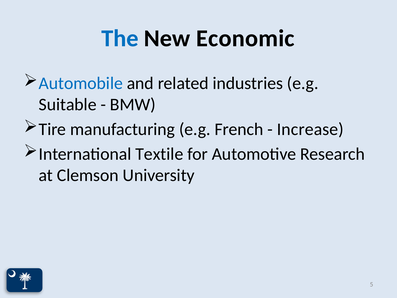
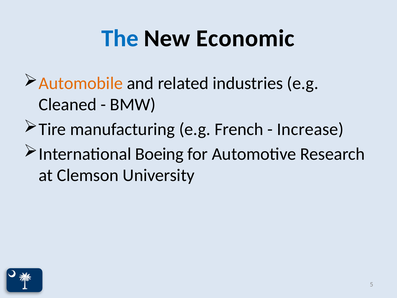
Automobile colour: blue -> orange (81, 83)
Suitable: Suitable -> Cleaned (68, 104)
Textile: Textile -> Boeing (159, 154)
